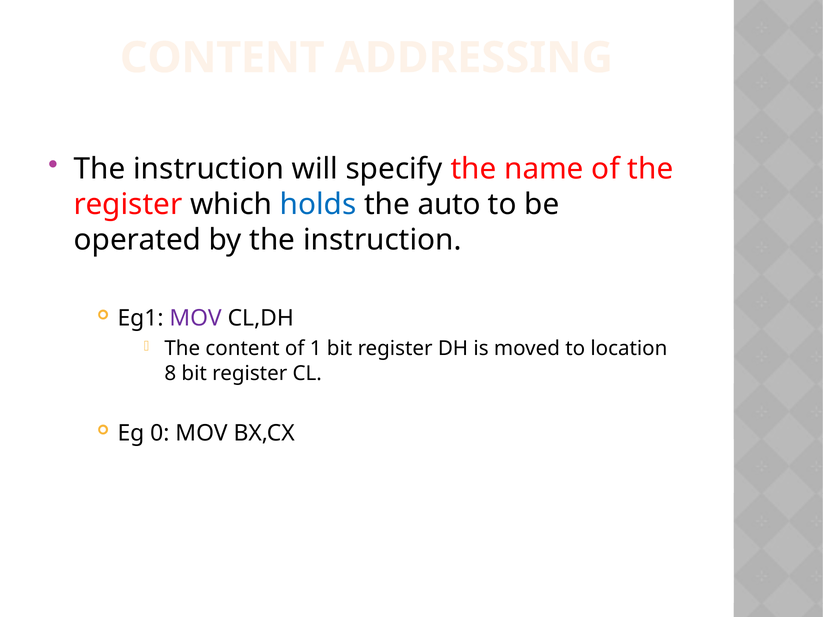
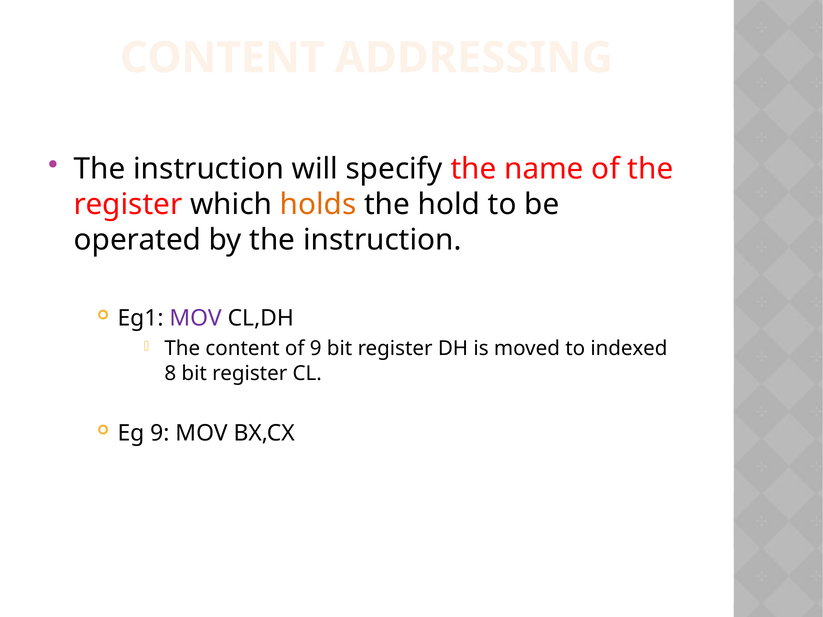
holds colour: blue -> orange (318, 204)
auto: auto -> hold (449, 204)
of 1: 1 -> 9 (316, 349)
location: location -> indexed (629, 349)
Eg 0: 0 -> 9 (160, 433)
